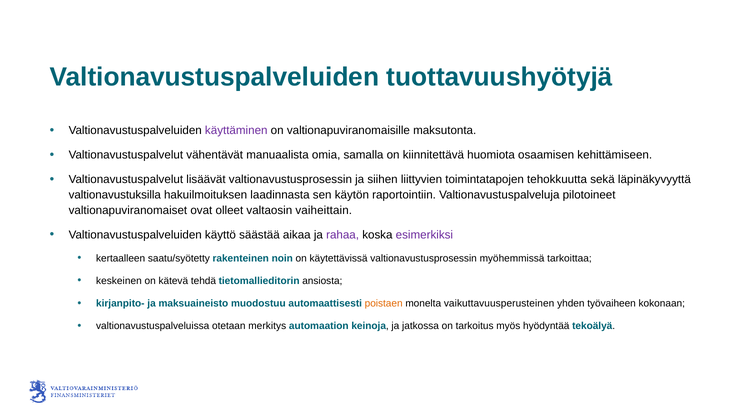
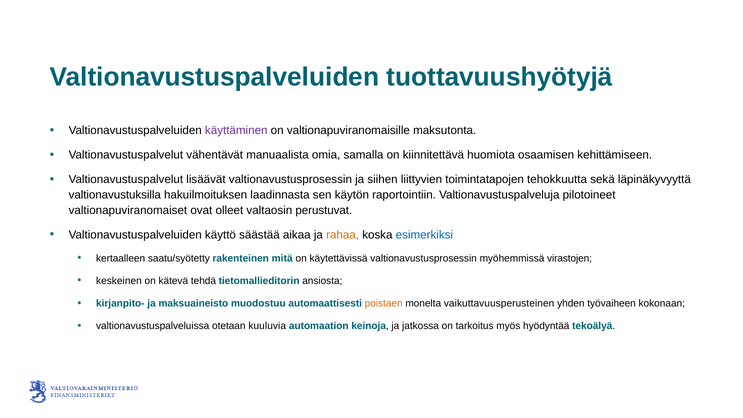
vaiheittain: vaiheittain -> perustuvat (324, 210)
rahaa colour: purple -> orange (343, 235)
esimerkiksi colour: purple -> blue (424, 235)
noin: noin -> mitä (282, 258)
tarkoittaa: tarkoittaa -> virastojen (570, 258)
merkitys: merkitys -> kuuluvia (267, 326)
